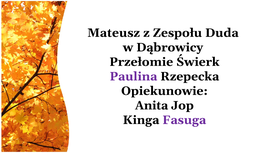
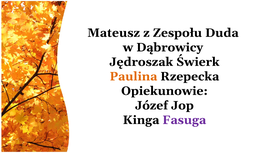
Przełomie: Przełomie -> Jędroszak (141, 62)
Paulina colour: purple -> orange (133, 76)
Anita: Anita -> Józef (151, 105)
